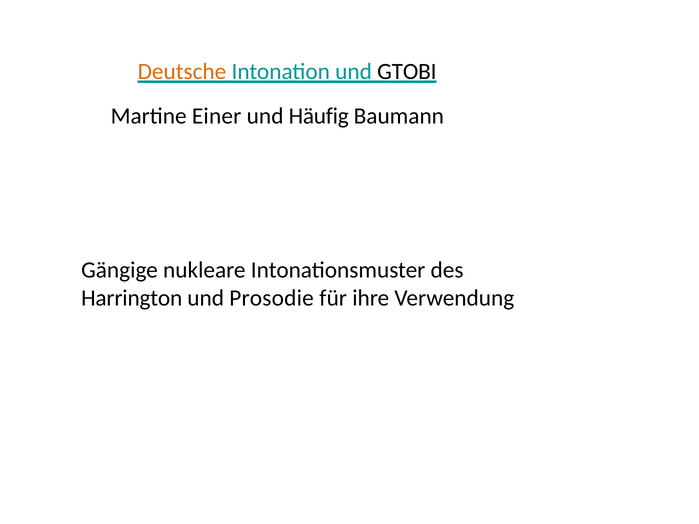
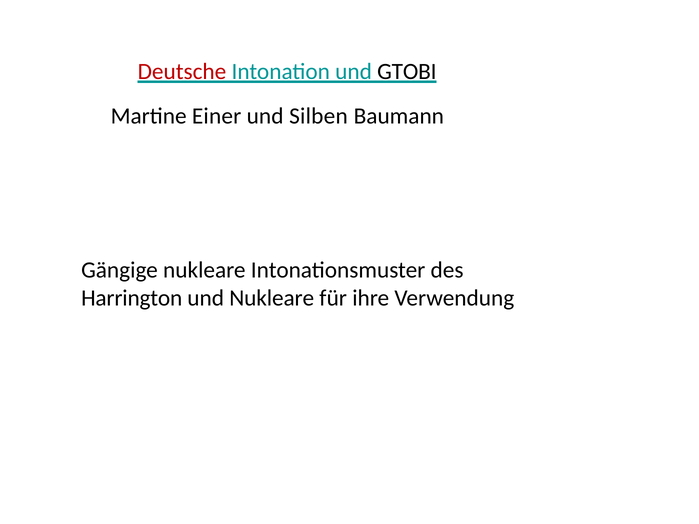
Deutsche colour: orange -> red (182, 72)
Häufig: Häufig -> Silben (318, 116)
und Prosodie: Prosodie -> Nukleare (272, 298)
